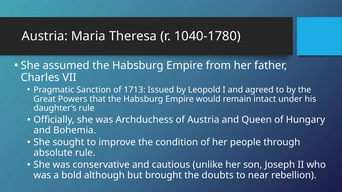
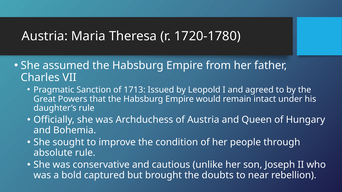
1040-1780: 1040-1780 -> 1720-1780 (207, 36)
although: although -> captured (104, 176)
